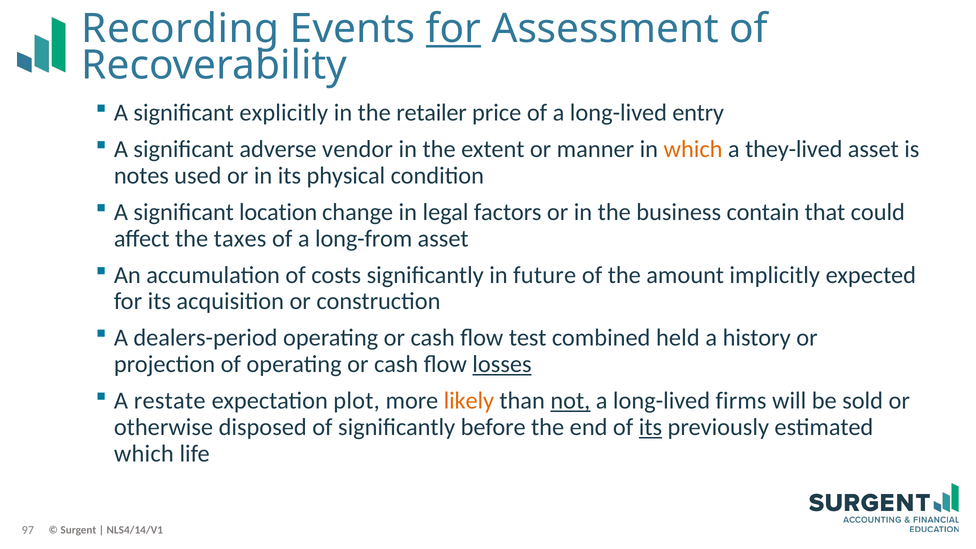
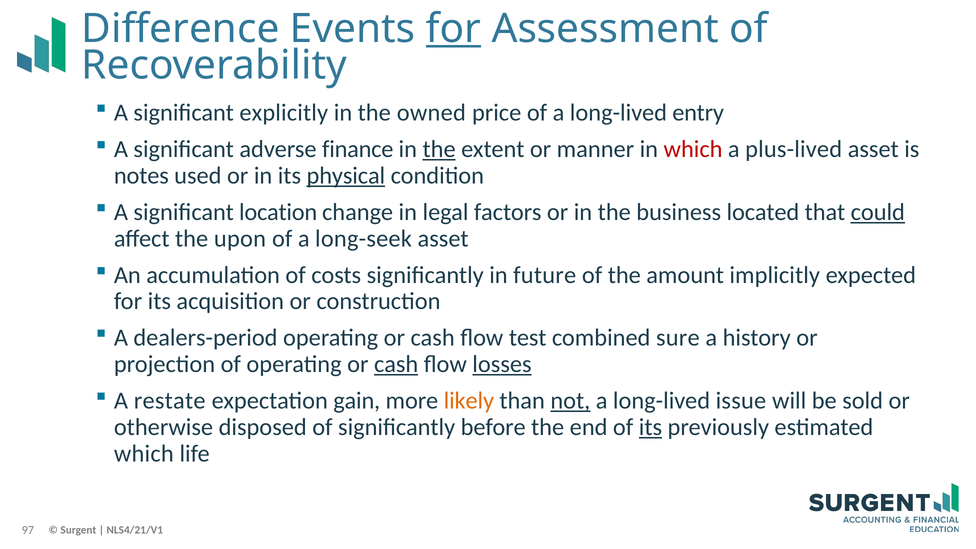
Recording: Recording -> Difference (180, 29)
retailer: retailer -> owned (431, 113)
vendor: vendor -> finance (358, 149)
the underline: none -> present (439, 149)
which colour: orange -> red (693, 149)
they-lived: they-lived -> plus-lived (794, 149)
physical underline: none -> present (346, 176)
contain: contain -> located (763, 212)
could underline: none -> present (878, 212)
taxes: taxes -> upon (240, 239)
long-from: long-from -> long-seek (364, 239)
held: held -> sure (678, 338)
cash underline: none -> present (396, 364)
plot: plot -> gain (357, 401)
firms: firms -> issue (741, 401)
NLS4/14/V1: NLS4/14/V1 -> NLS4/21/V1 (135, 530)
